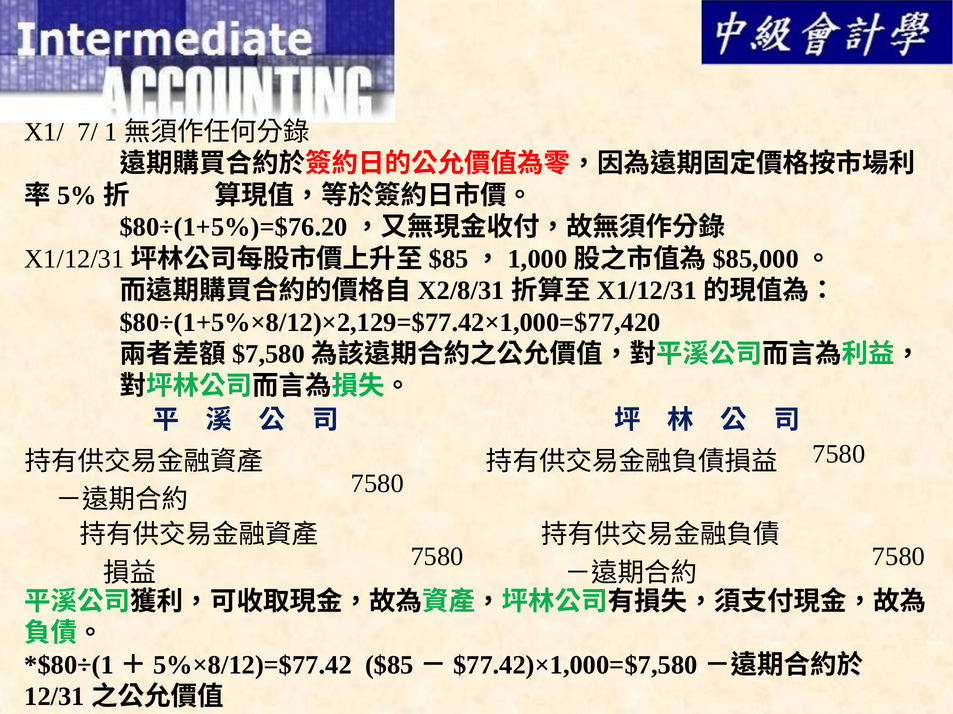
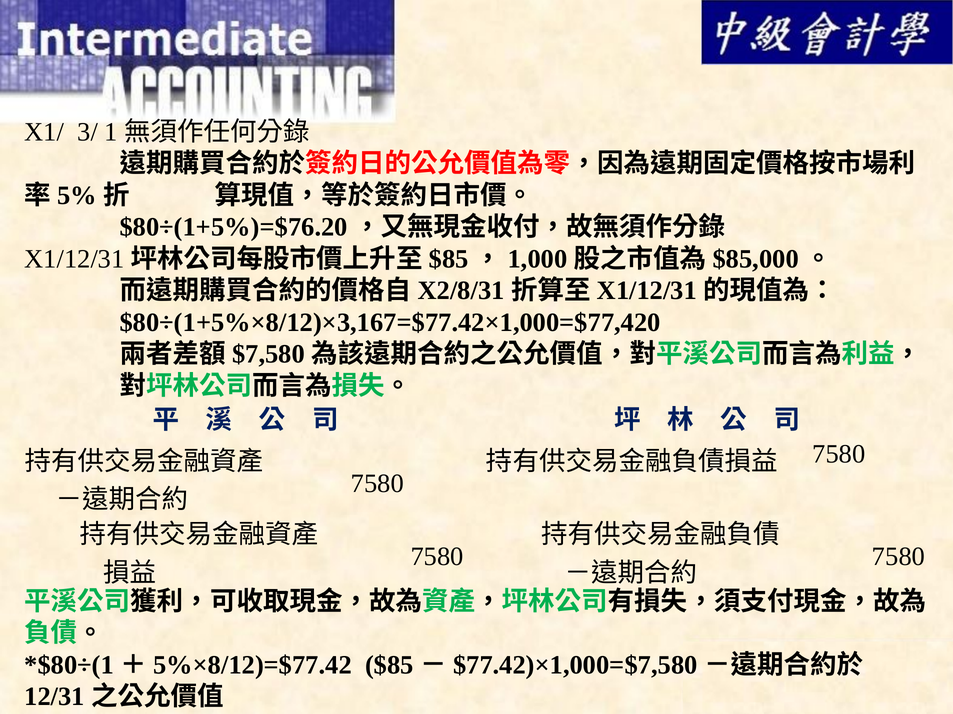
7/: 7/ -> 3/ (88, 132)
$80÷(1+5%×8/12)×2,129=$77.42×1,000=$77,420: $80÷(1+5%×8/12)×2,129=$77.42×1,000=$77,420 -> $80÷(1+5%×8/12)×3,167=$77.42×1,000=$77,420 (390, 323)
